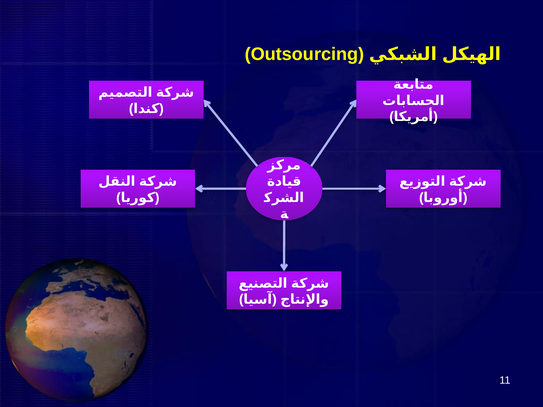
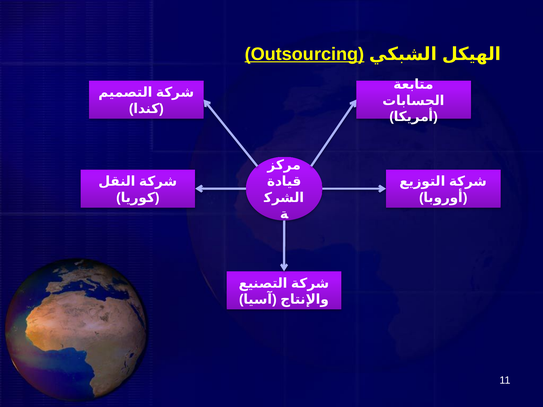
Outsourcing underline: none -> present (304, 54)
